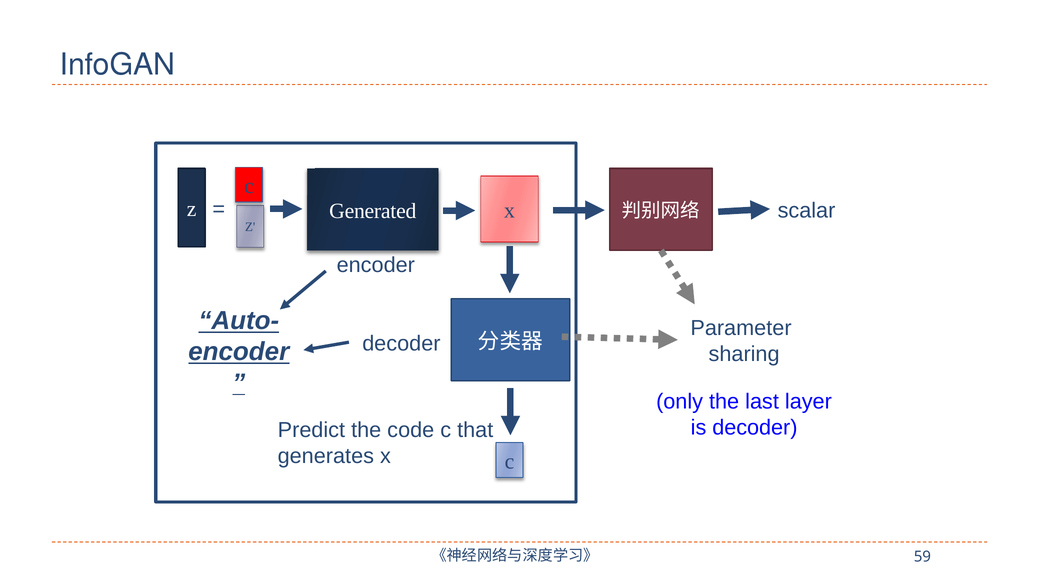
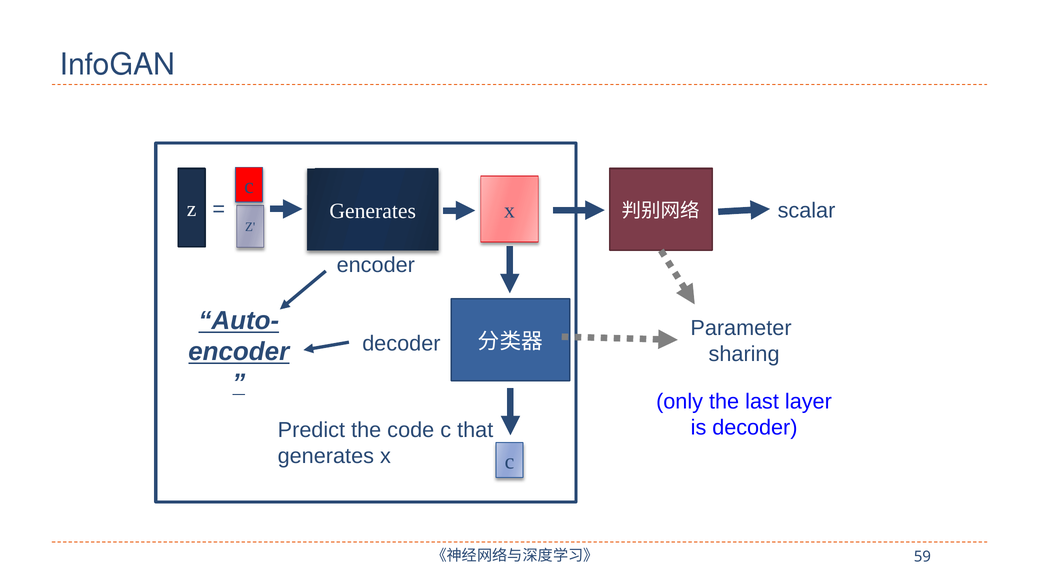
Generated: Generated -> Generates (373, 211)
